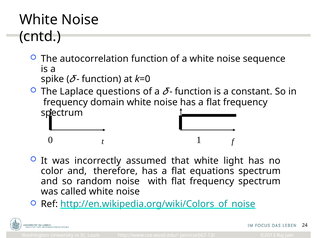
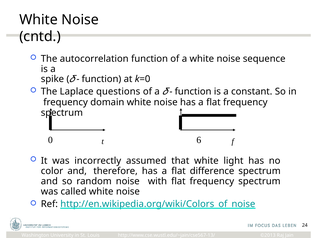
1: 1 -> 6 (199, 140)
equations: equations -> difference (212, 171)
